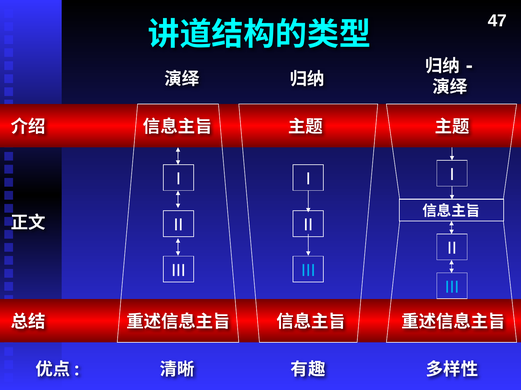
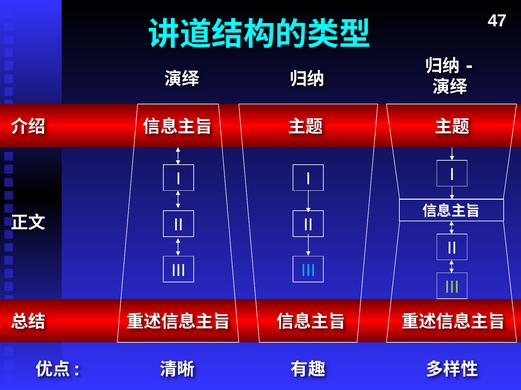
III colour: light blue -> light green (452, 288)
